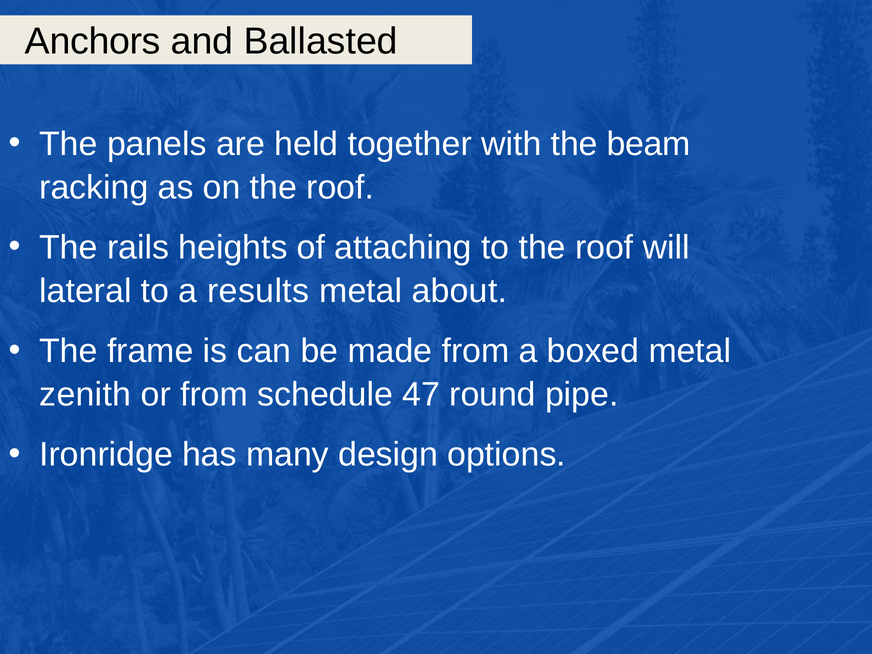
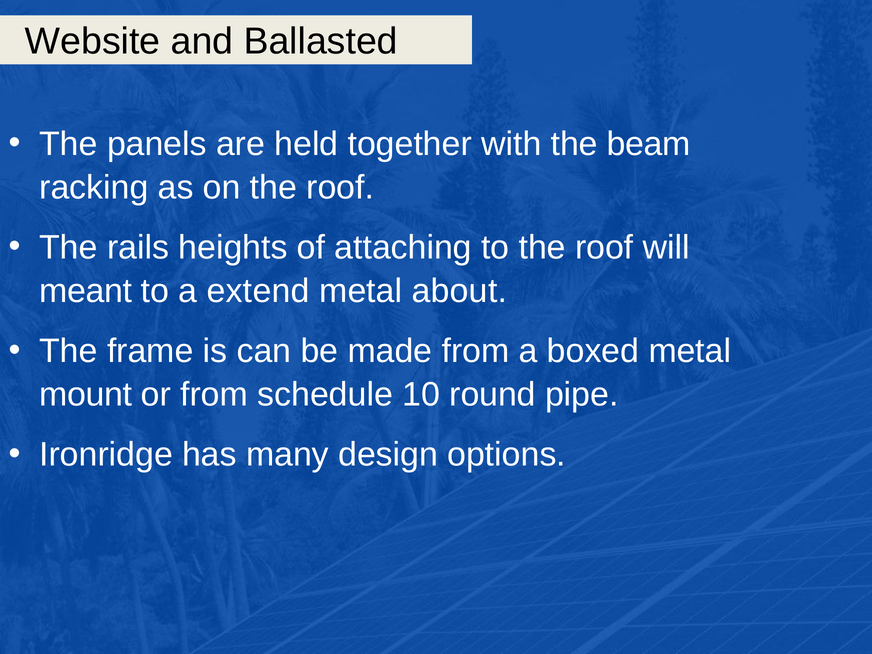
Anchors: Anchors -> Website (93, 42)
lateral: lateral -> meant (86, 291)
results: results -> extend (258, 291)
zenith: zenith -> mount (86, 395)
47: 47 -> 10 (421, 395)
